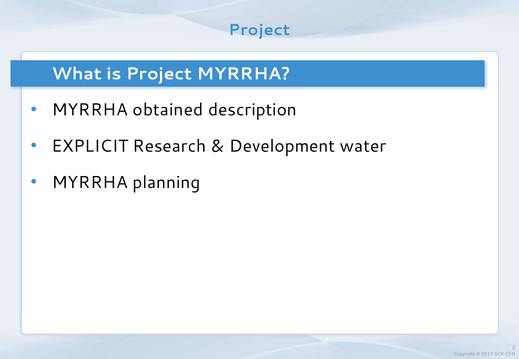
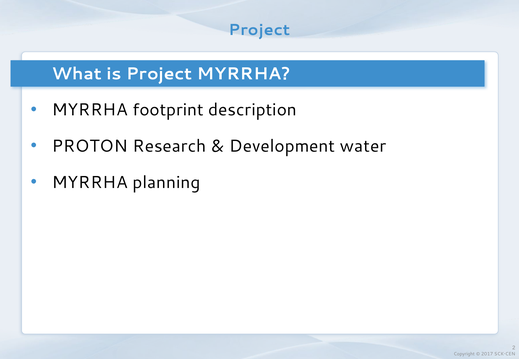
obtained: obtained -> footprint (168, 110)
EXPLICIT: EXPLICIT -> PROTON (90, 146)
